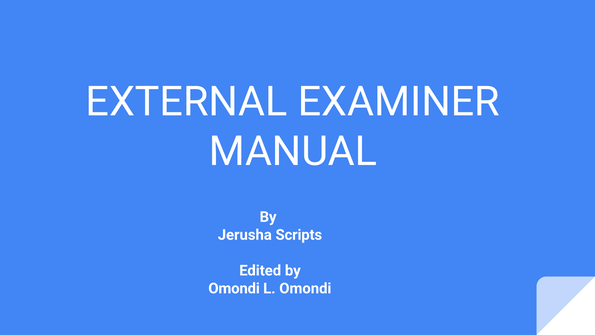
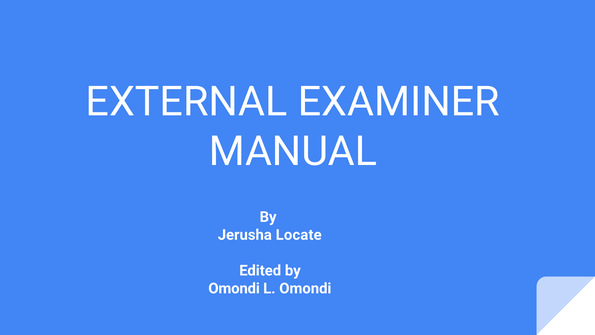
Scripts: Scripts -> Locate (299, 235)
